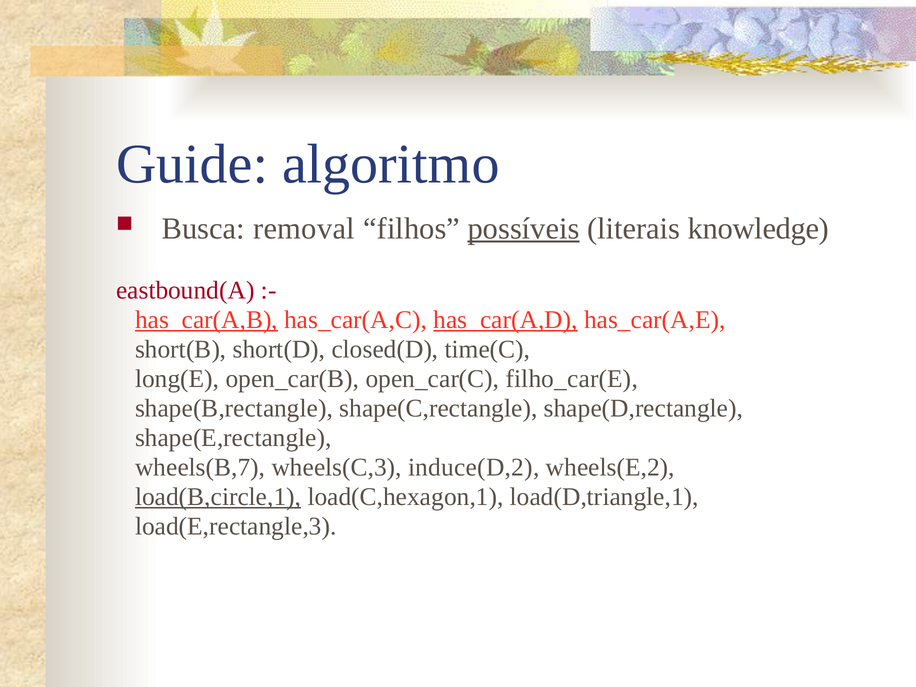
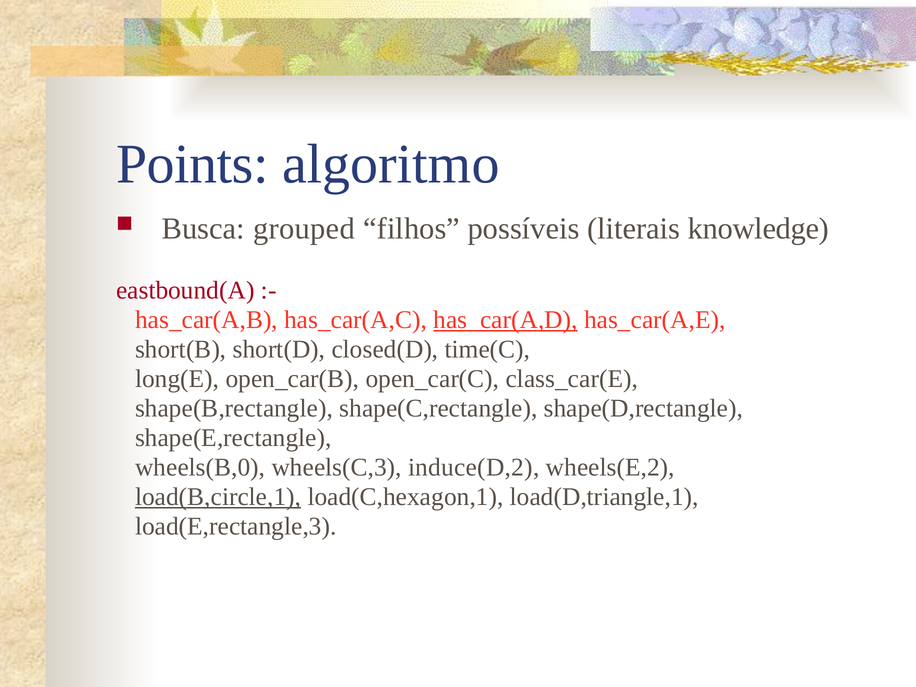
Guide: Guide -> Points (192, 164)
removal: removal -> grouped (304, 228)
possíveis underline: present -> none (524, 228)
has_car(A,B underline: present -> none (206, 320)
filho_car(E: filho_car(E -> class_car(E (572, 379)
wheels(B,7: wheels(B,7 -> wheels(B,0 (200, 467)
